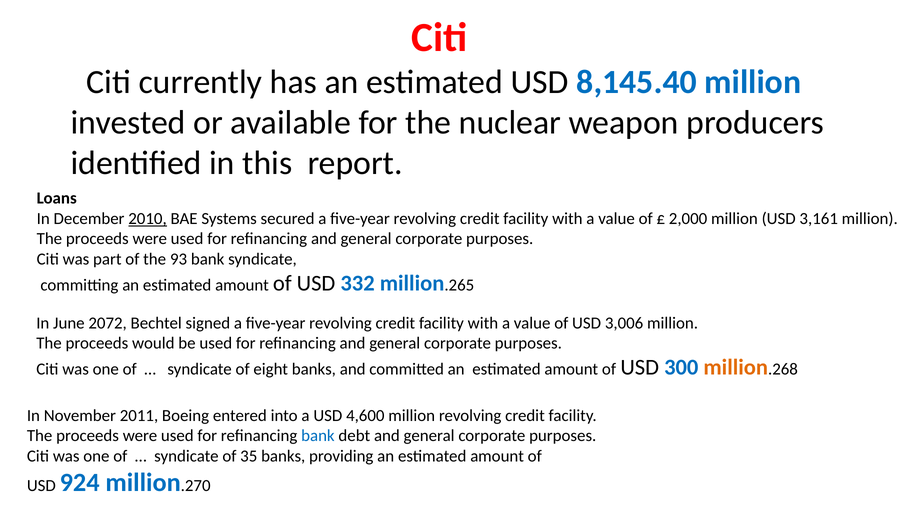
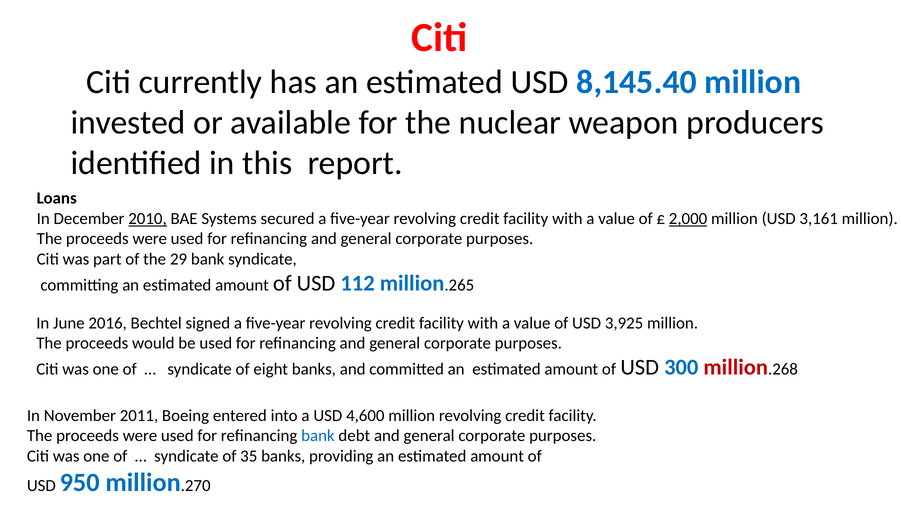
2,000 underline: none -> present (688, 218)
93: 93 -> 29 (179, 259)
332: 332 -> 112 (358, 283)
2072: 2072 -> 2016 (108, 323)
3,006: 3,006 -> 3,925 (624, 323)
million colour: orange -> red (736, 367)
924: 924 -> 950 (80, 482)
